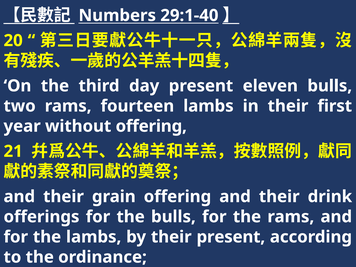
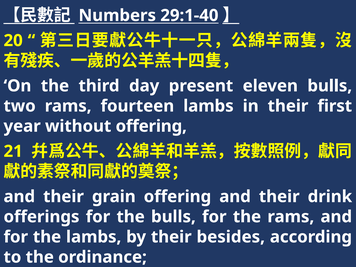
their present: present -> besides (231, 237)
